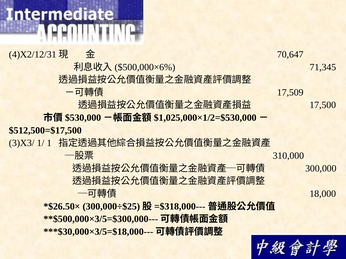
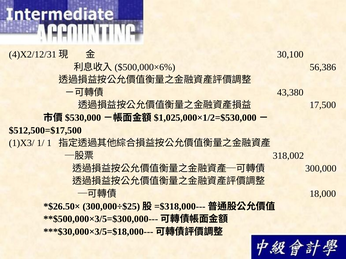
70,647: 70,647 -> 30,100 (290, 55)
71,345: 71,345 -> 56,386 (323, 67)
17,509: 17,509 -> 43,380 (290, 93)
3)X3/: 3)X3/ -> 1)X3/ (22, 143)
310,000: 310,000 -> 318,002 (288, 156)
